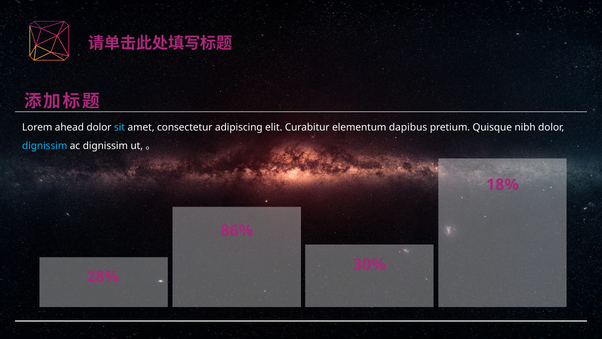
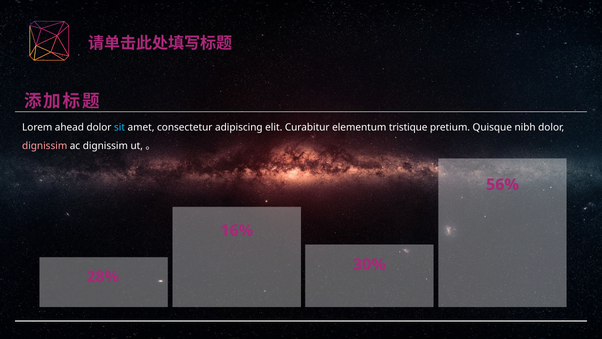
dapibus: dapibus -> tristique (408, 128)
dignissim colour: light blue -> pink (45, 146)
18%: 18% -> 56% (502, 184)
86%: 86% -> 16% (237, 230)
